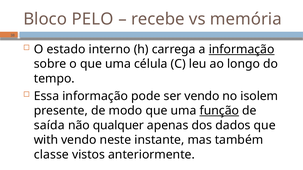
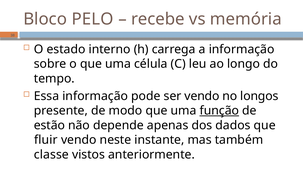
informação underline: present -> none (242, 49)
isolem: isolem -> longos (259, 96)
saída: saída -> estão (49, 126)
qualquer: qualquer -> depende (118, 126)
with: with -> fluir (46, 140)
